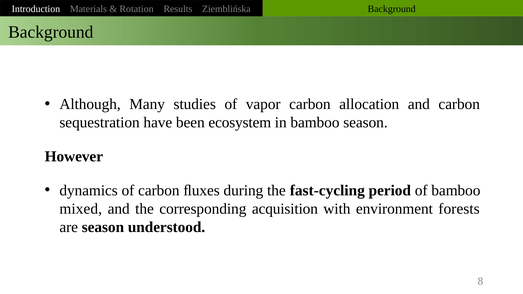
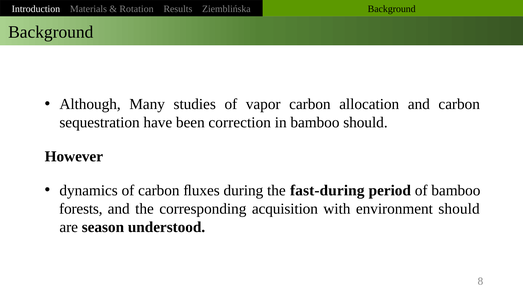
ecosystem: ecosystem -> correction (240, 123)
bamboo season: season -> should (365, 123)
fast-cycling: fast-cycling -> fast-during (327, 191)
mixed: mixed -> forests (81, 209)
environment forests: forests -> should (459, 209)
